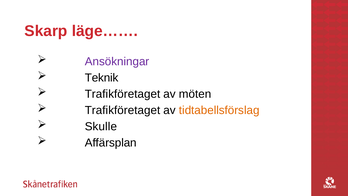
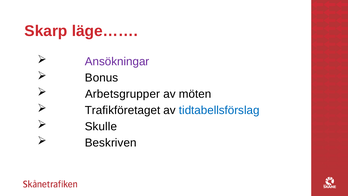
Teknik: Teknik -> Bonus (102, 78)
Trafikföretaget: Trafikföretaget -> Arbetsgrupper (123, 94)
tidtabellsförslag colour: orange -> blue (219, 110)
Affärsplan: Affärsplan -> Beskriven (111, 143)
